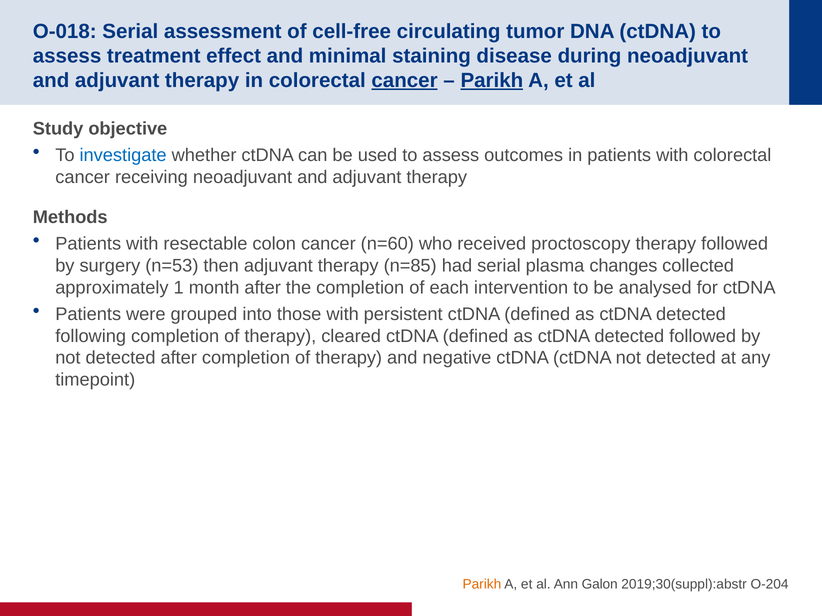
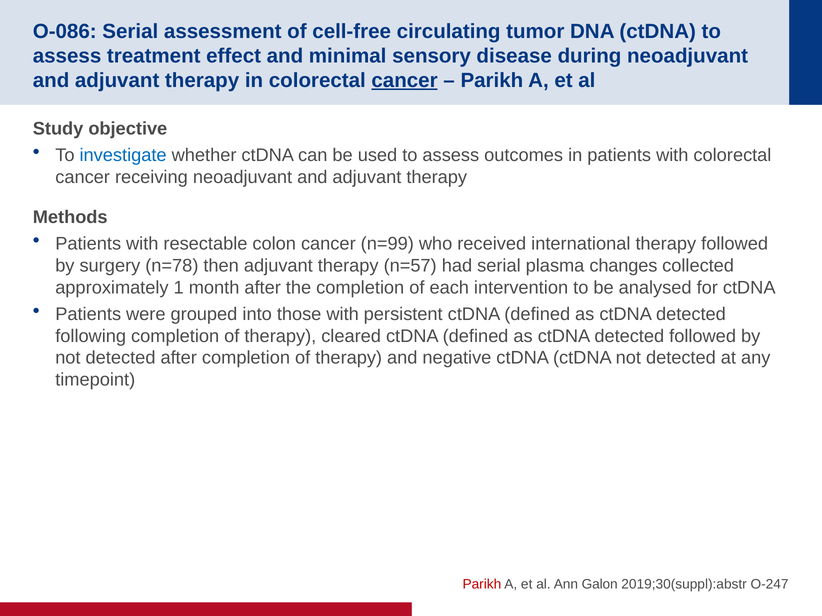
O-018: O-018 -> O-086 (65, 31)
staining: staining -> sensory (432, 56)
Parikh underline: present -> none (492, 81)
n=60: n=60 -> n=99 (387, 244)
proctoscopy: proctoscopy -> international (581, 244)
n=53: n=53 -> n=78 (172, 266)
n=85: n=85 -> n=57 (410, 266)
Parikh colour: orange -> red (482, 585)
O-204: O-204 -> O-247 (770, 585)
